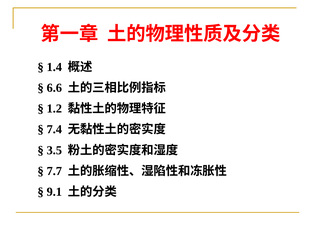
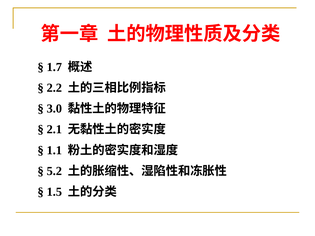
1.4: 1.4 -> 1.7 (54, 67)
6.6: 6.6 -> 2.2 (54, 88)
1.2: 1.2 -> 3.0 (54, 109)
7.4: 7.4 -> 2.1 (54, 130)
3.5: 3.5 -> 1.1 (54, 150)
7.7: 7.7 -> 5.2 (54, 171)
9.1: 9.1 -> 1.5 (54, 192)
